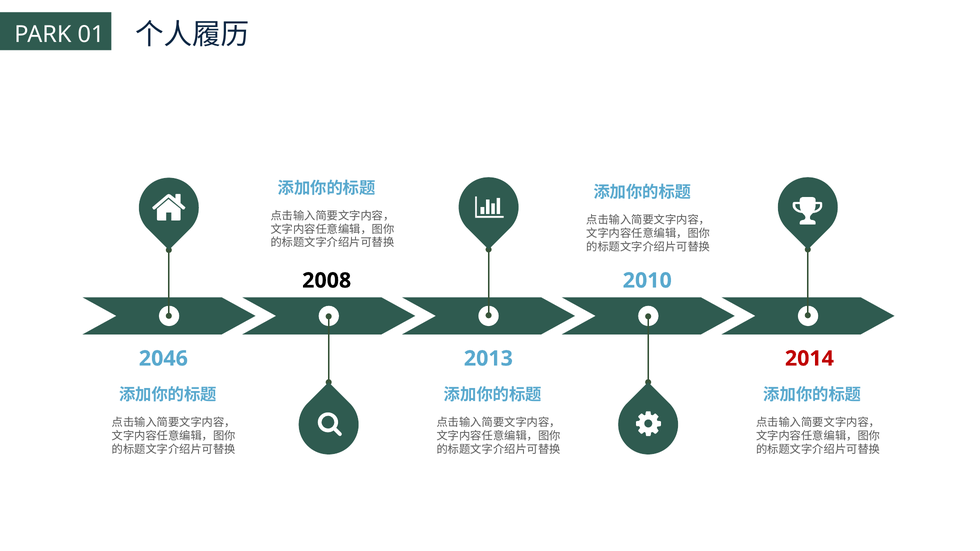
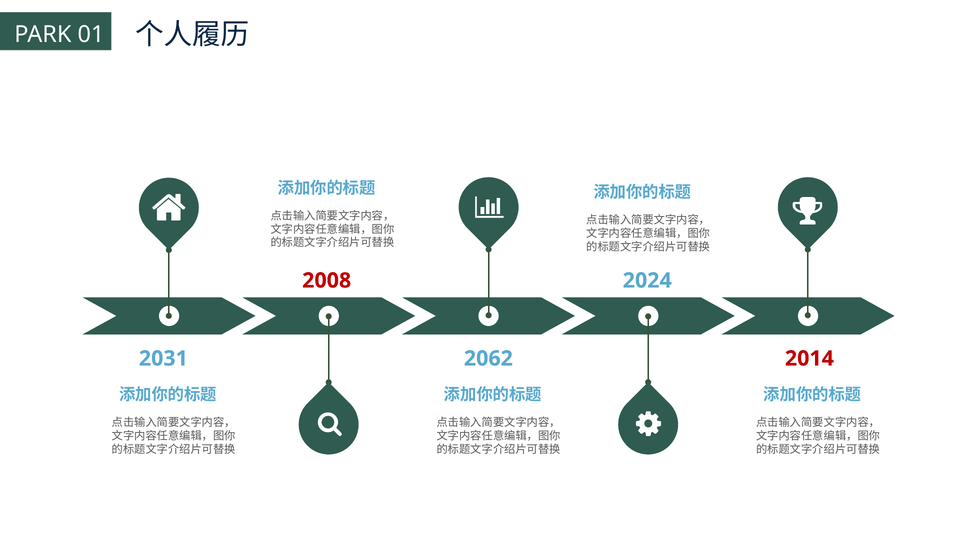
2008 colour: black -> red (327, 281)
2010: 2010 -> 2024 (647, 281)
2046: 2046 -> 2031 (163, 359)
2013: 2013 -> 2062 (488, 359)
